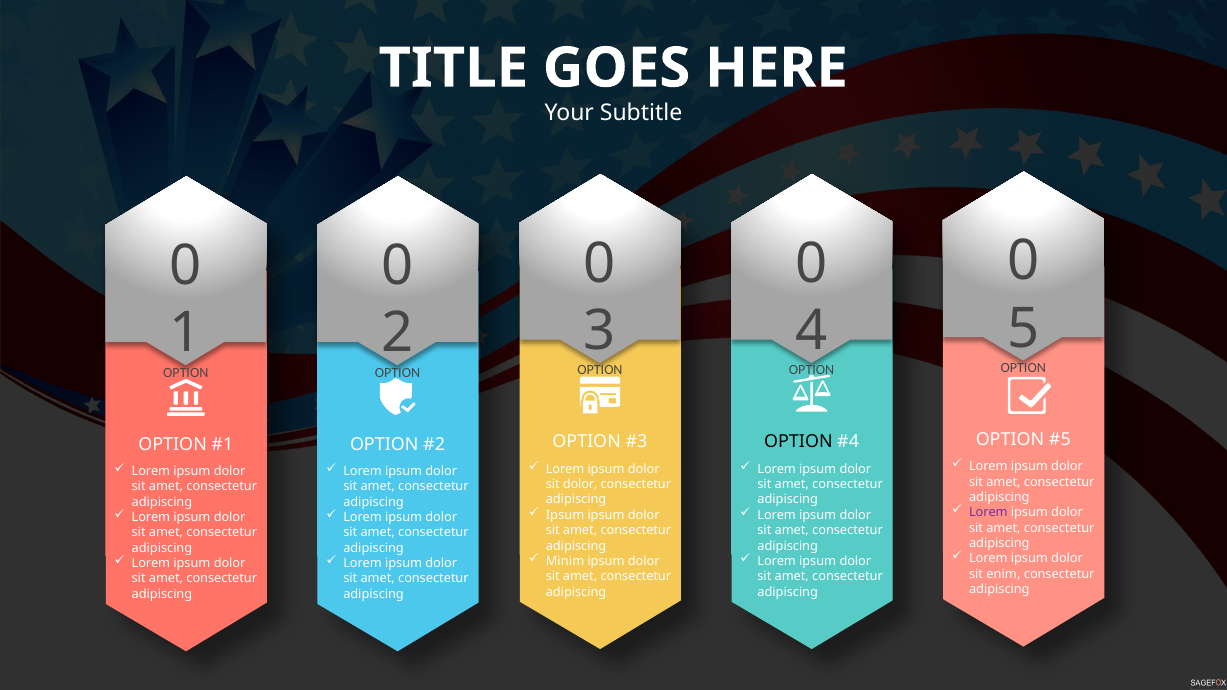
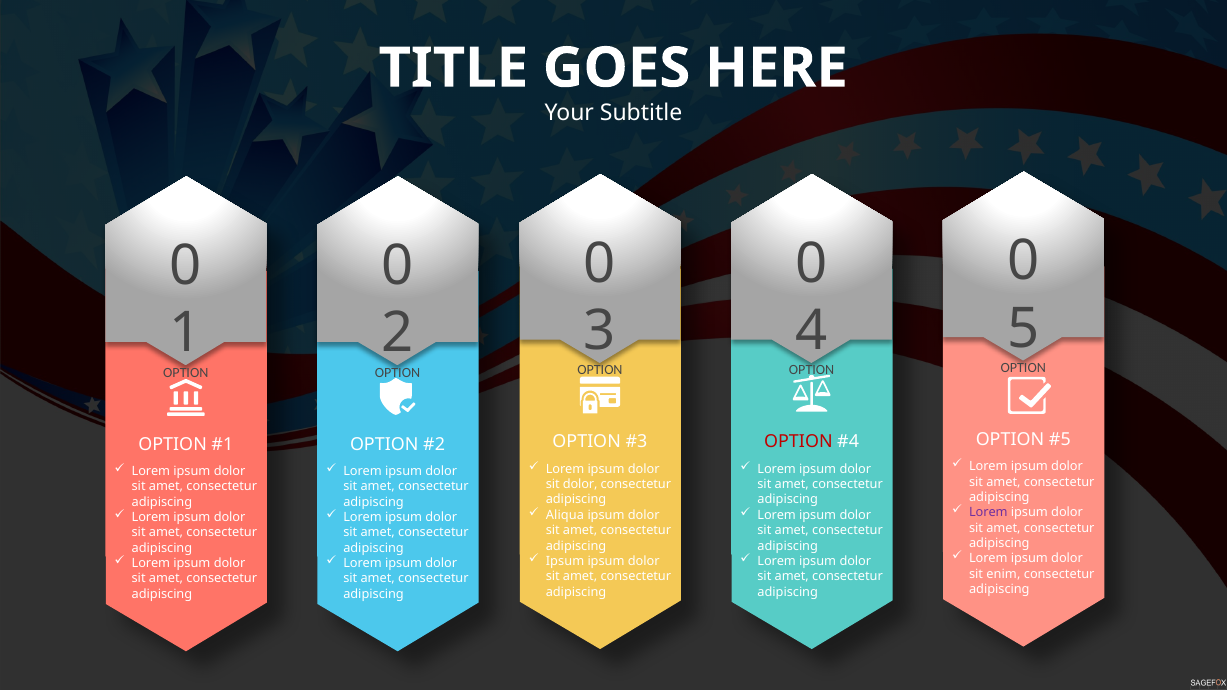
OPTION colour: black -> red (798, 442)
Ipsum: Ipsum -> Aliqua (565, 515)
Minim: Minim -> Ipsum (565, 561)
